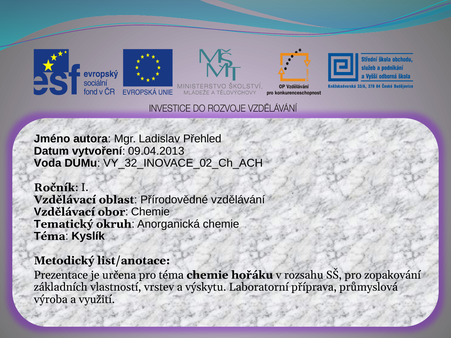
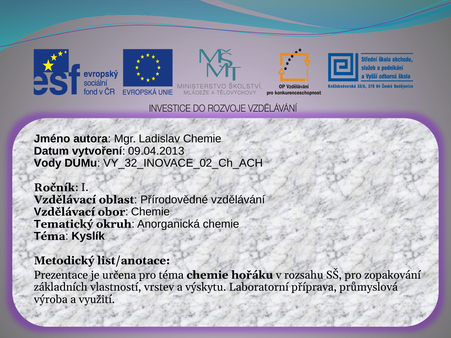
Ladislav Přehled: Přehled -> Chemie (202, 139)
Voda: Voda -> Vody (48, 163)
